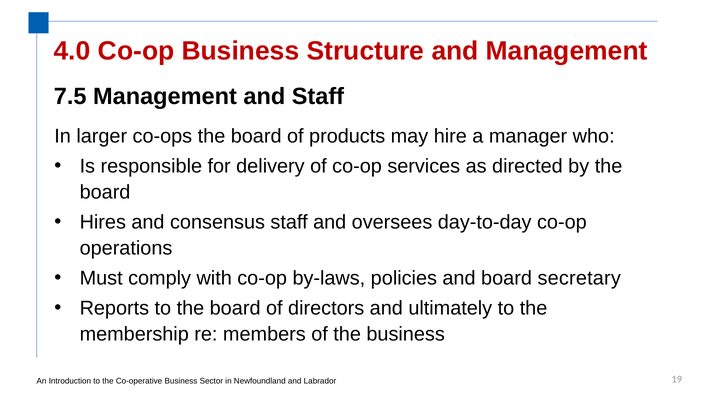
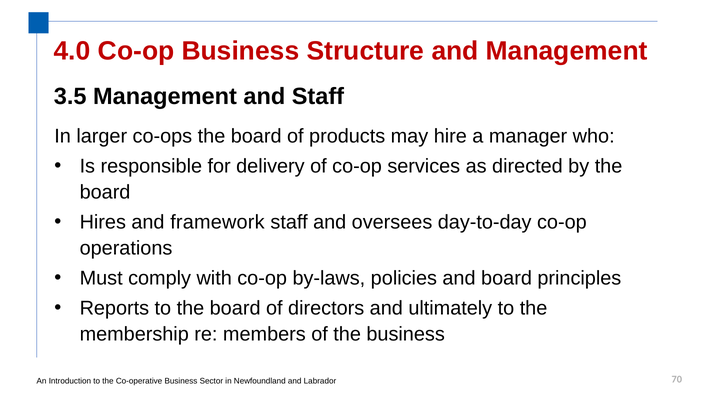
7.5: 7.5 -> 3.5 (70, 97)
consensus: consensus -> framework (217, 222)
secretary: secretary -> principles (579, 278)
19: 19 -> 70 (677, 379)
